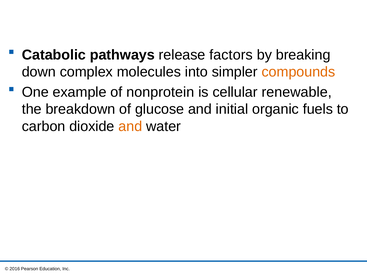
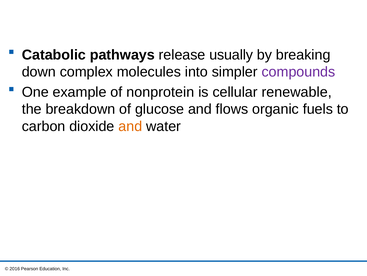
factors: factors -> usually (231, 55)
compounds colour: orange -> purple (298, 72)
initial: initial -> flows (232, 109)
